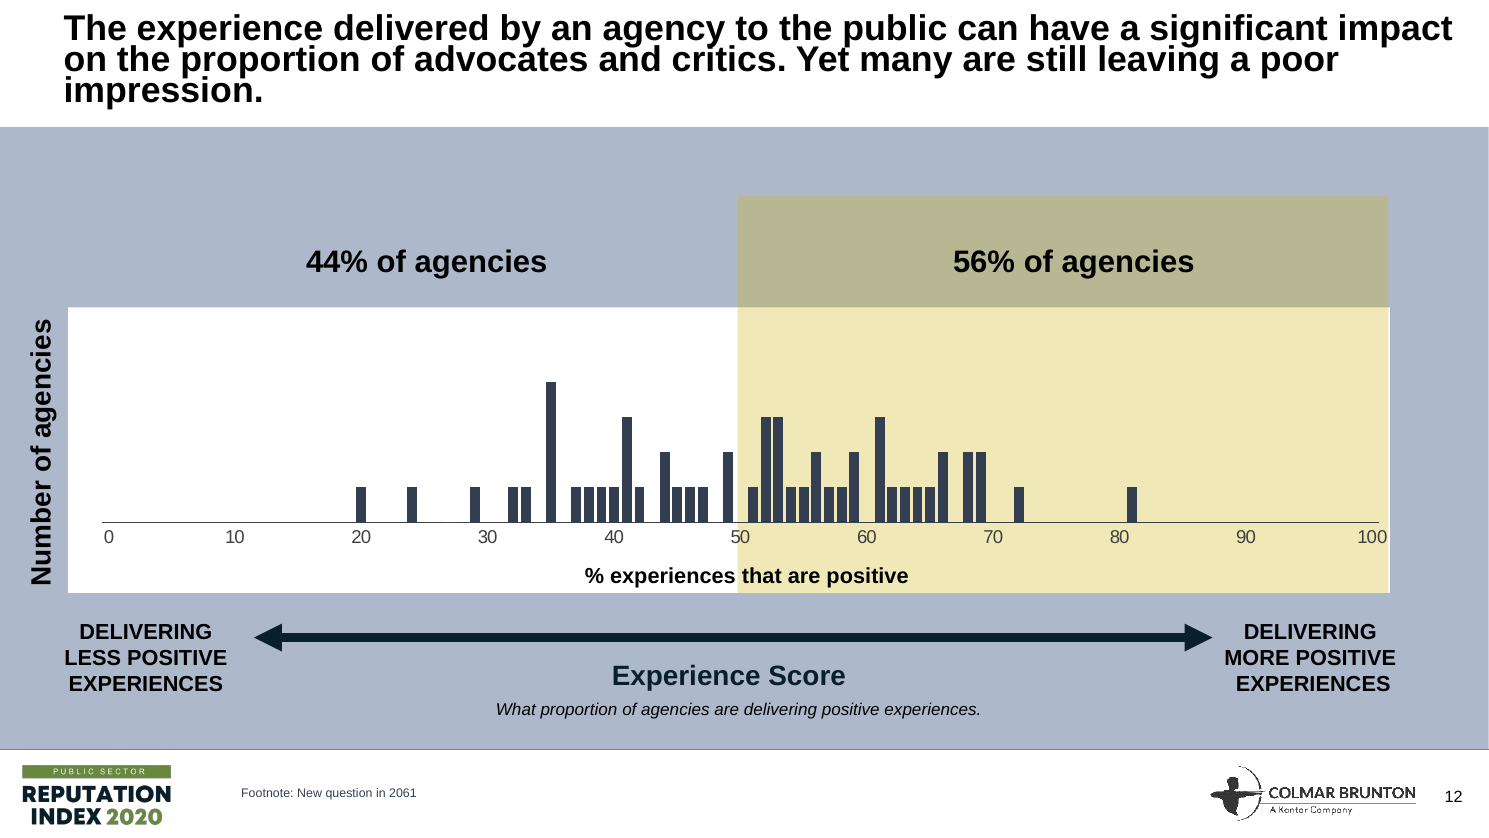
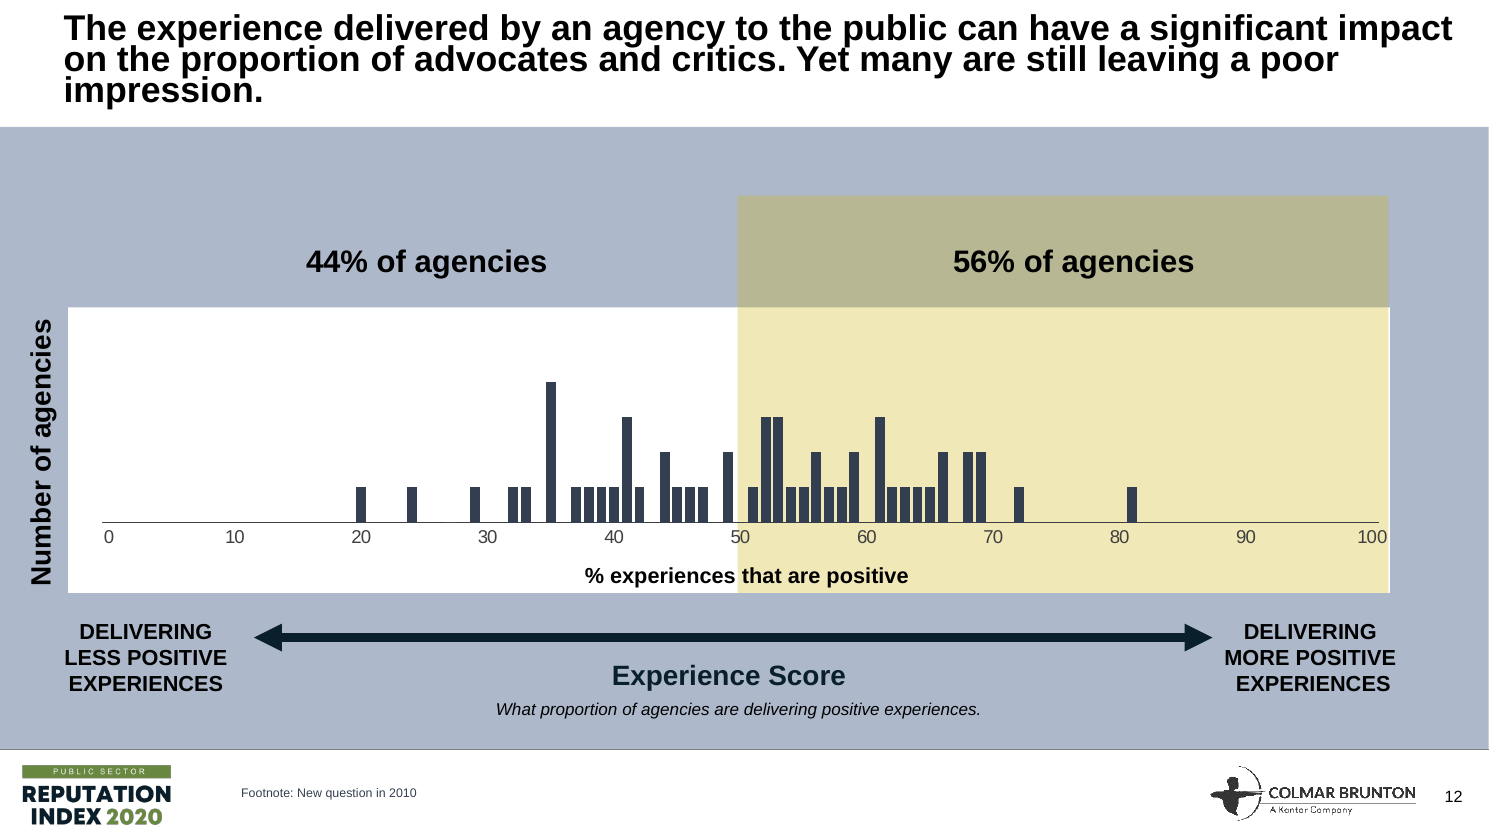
2061: 2061 -> 2010 (403, 793)
